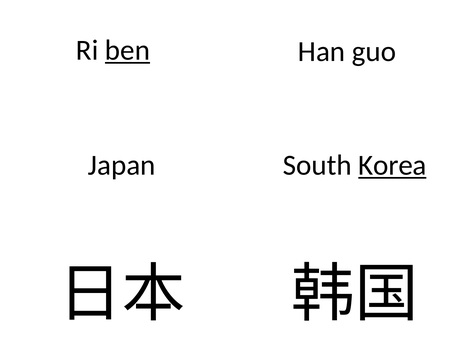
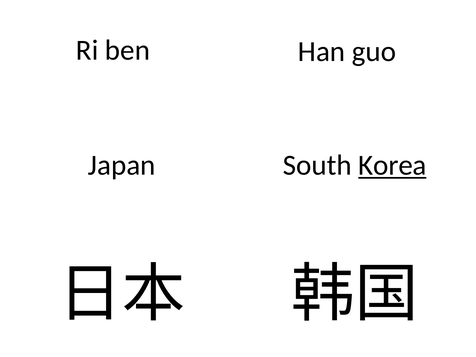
ben underline: present -> none (127, 50)
